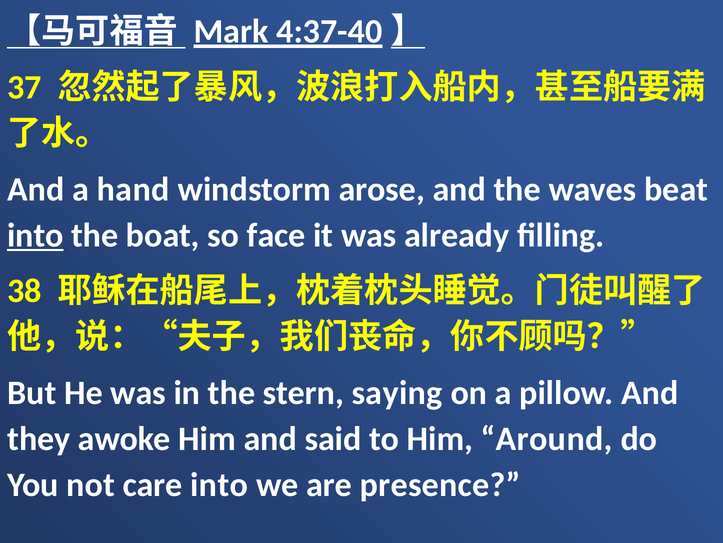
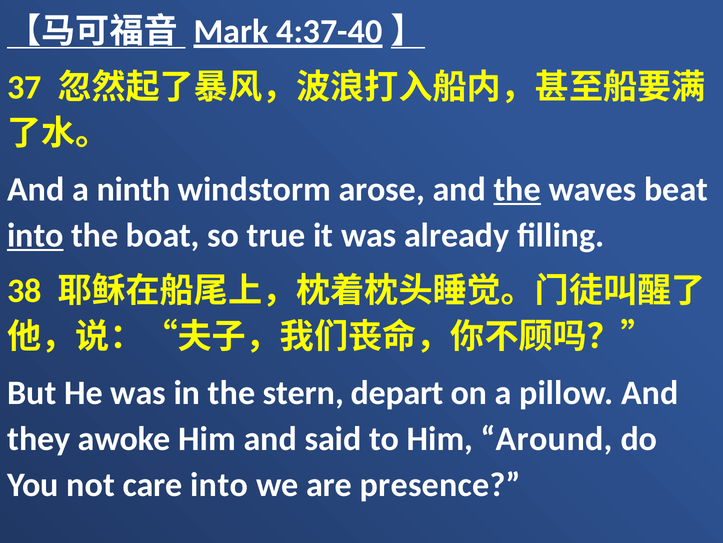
hand: hand -> ninth (133, 189)
the underline: none -> present (517, 189)
face: face -> true (276, 235)
saying: saying -> depart (397, 393)
